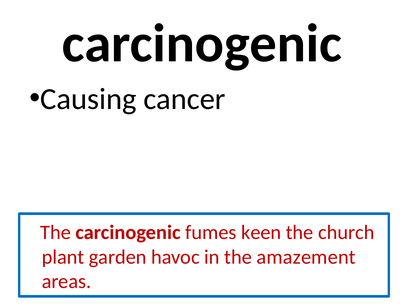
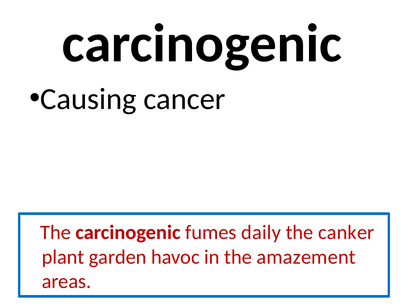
keen: keen -> daily (261, 232)
church: church -> canker (346, 232)
